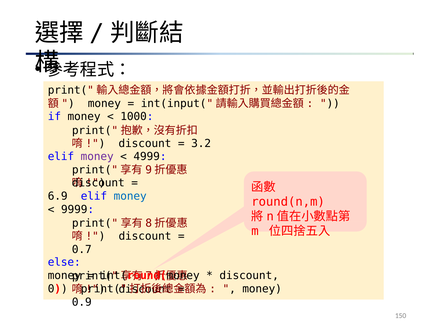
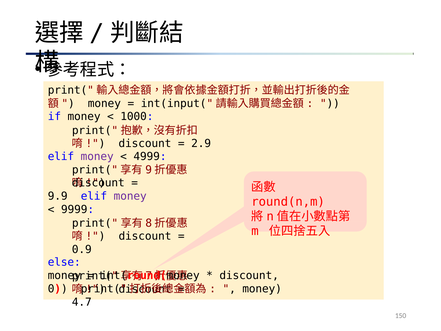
3.2: 3.2 -> 2.9 (201, 143)
6.9: 6.9 -> 9.9 (58, 196)
money colour: blue -> purple (130, 196)
0.7: 0.7 -> 0.9 (82, 249)
0.9: 0.9 -> 4.7 (82, 302)
